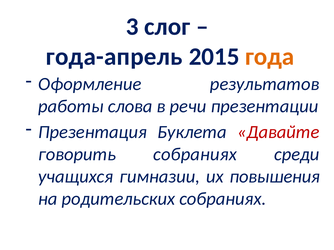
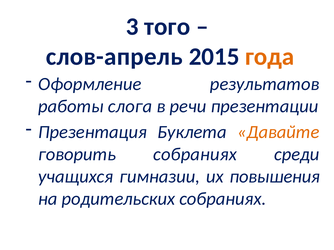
слог: слог -> того (167, 27)
года-апрель: года-апрель -> слов-апрель (114, 57)
слова: слова -> слога (130, 106)
Давайте colour: red -> orange (278, 132)
